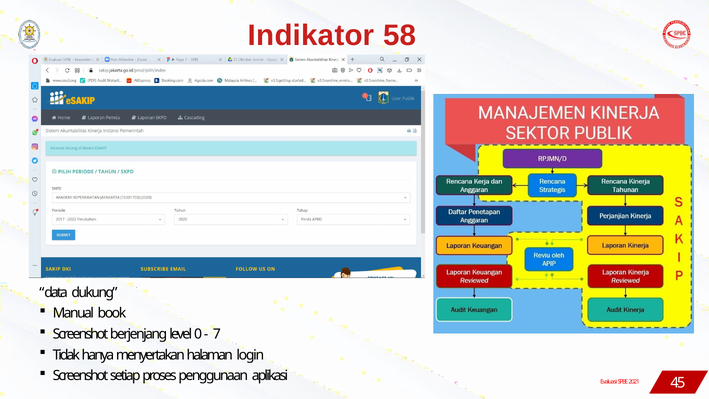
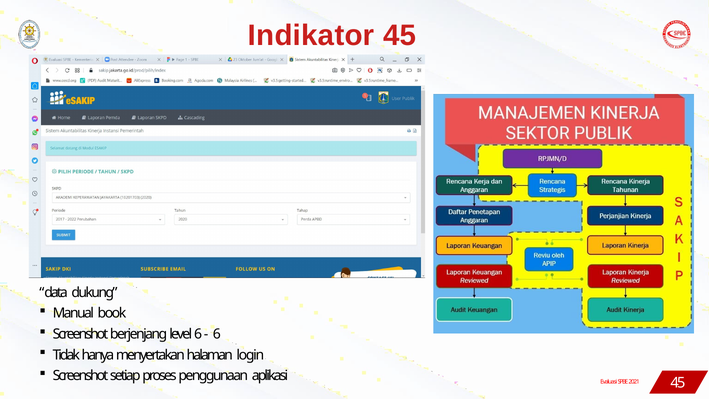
Indikator 58: 58 -> 45 (400, 36)
level 0: 0 -> 6 (198, 334)
7: 7 -> 6 (217, 334)
